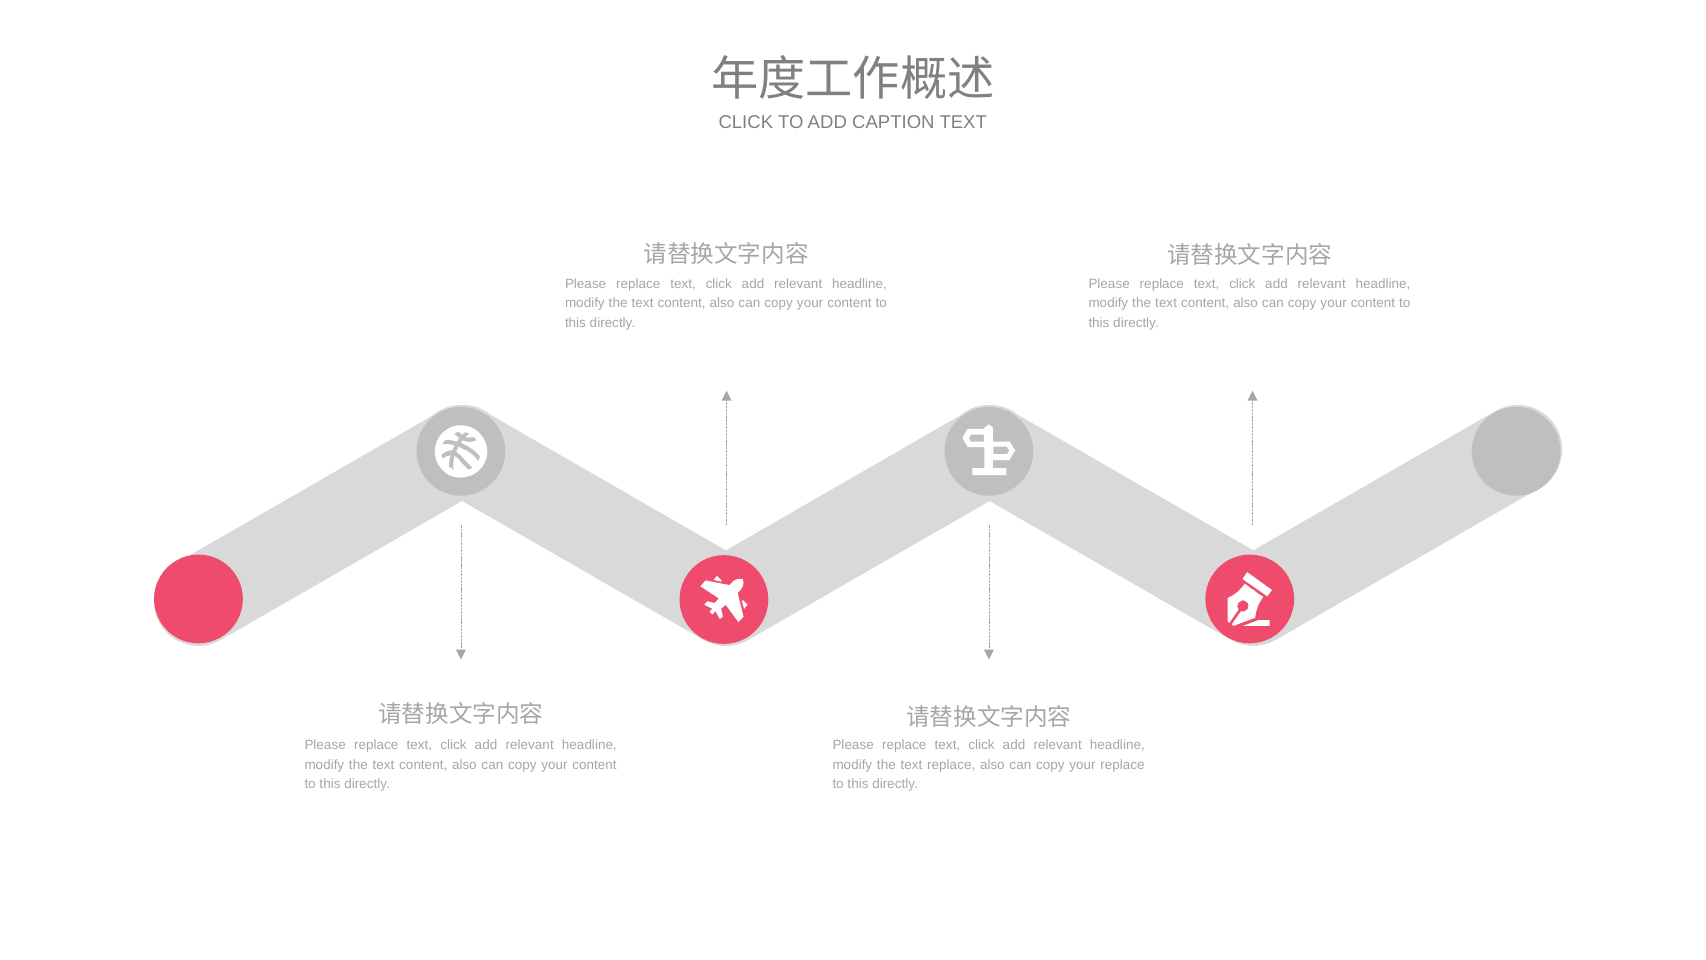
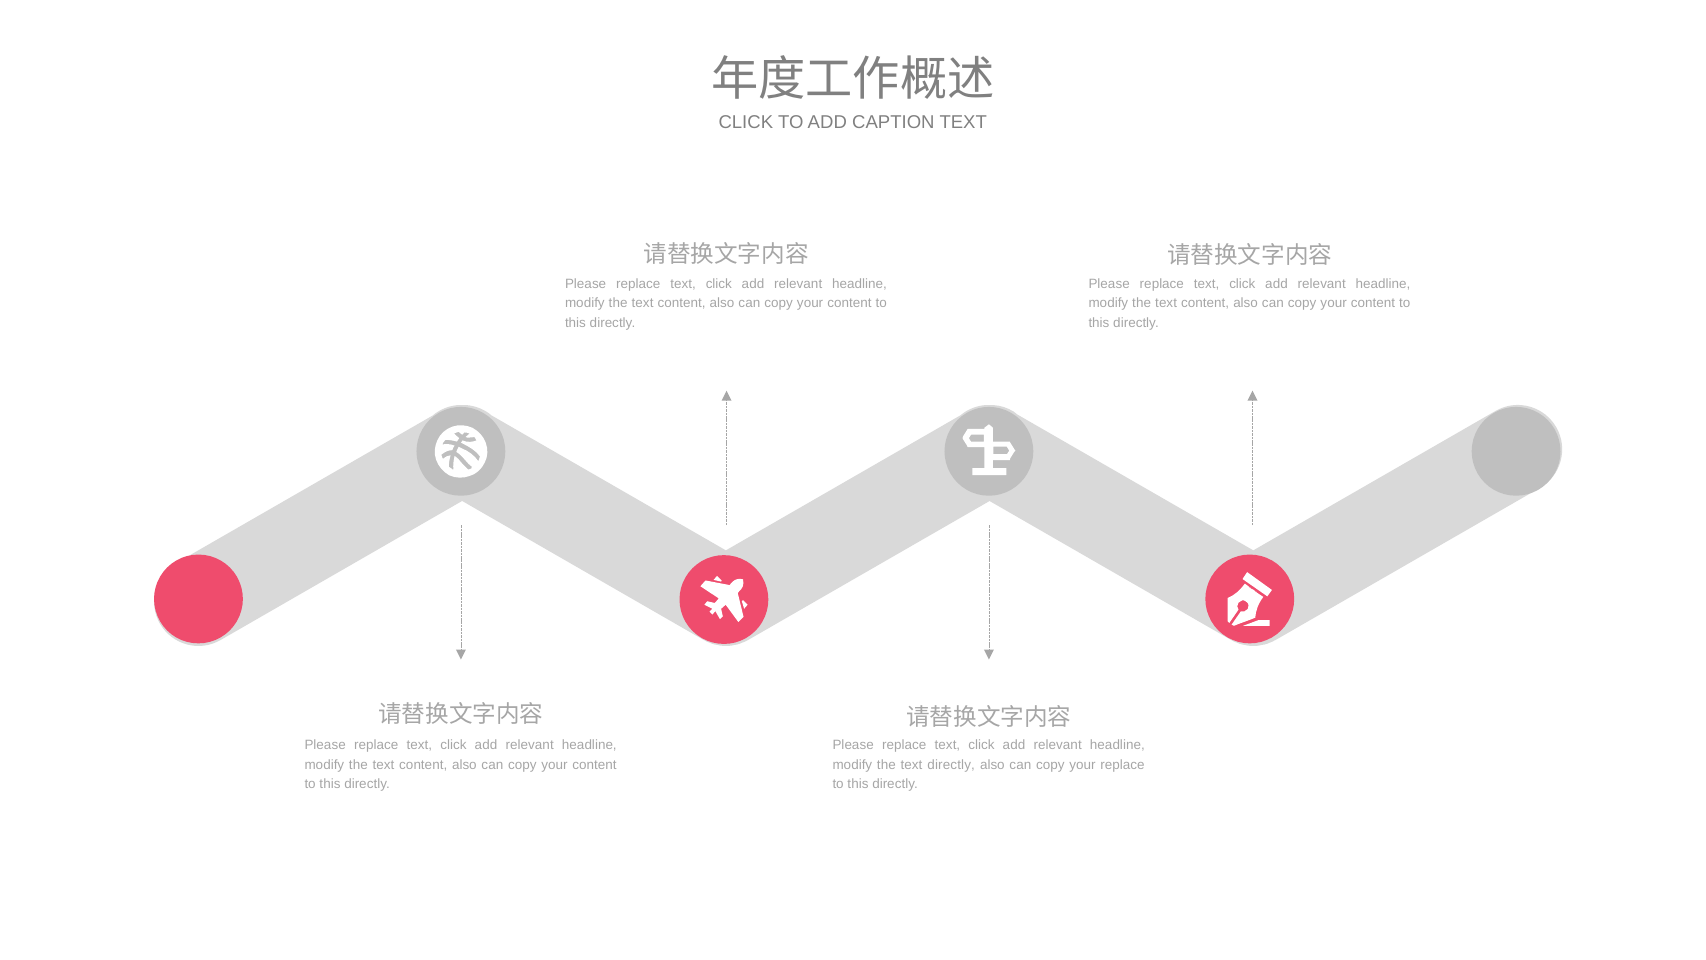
text replace: replace -> directly (951, 764)
